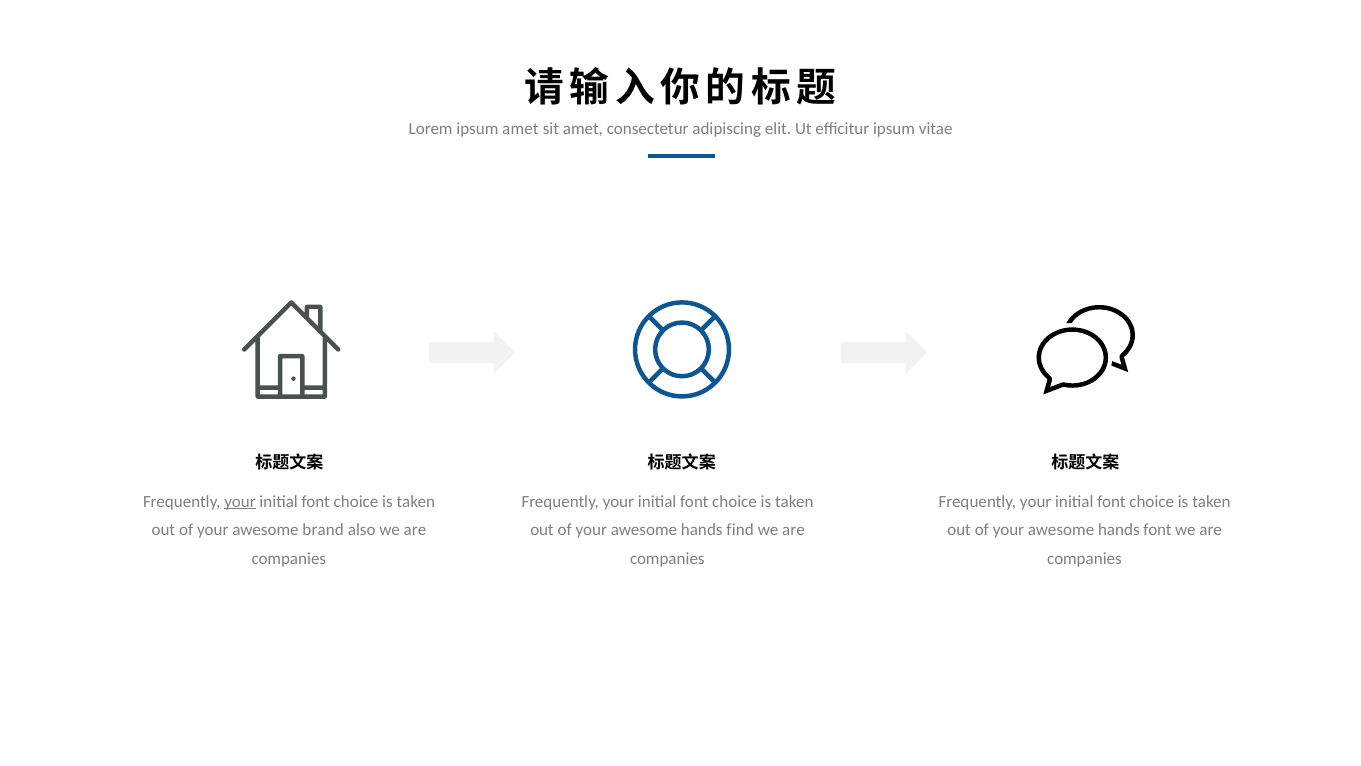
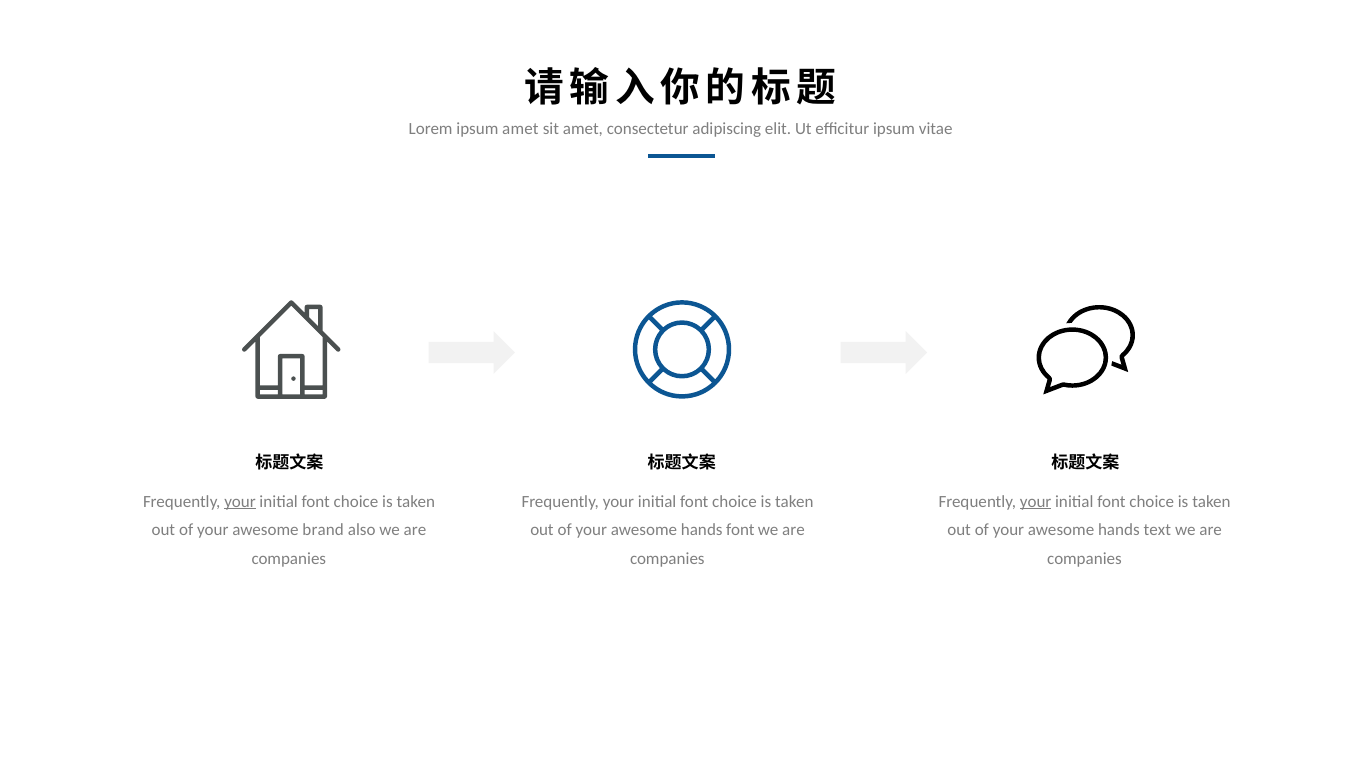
your underline: none -> present (1036, 501)
hands find: find -> font (740, 530)
hands font: font -> text (1157, 530)
